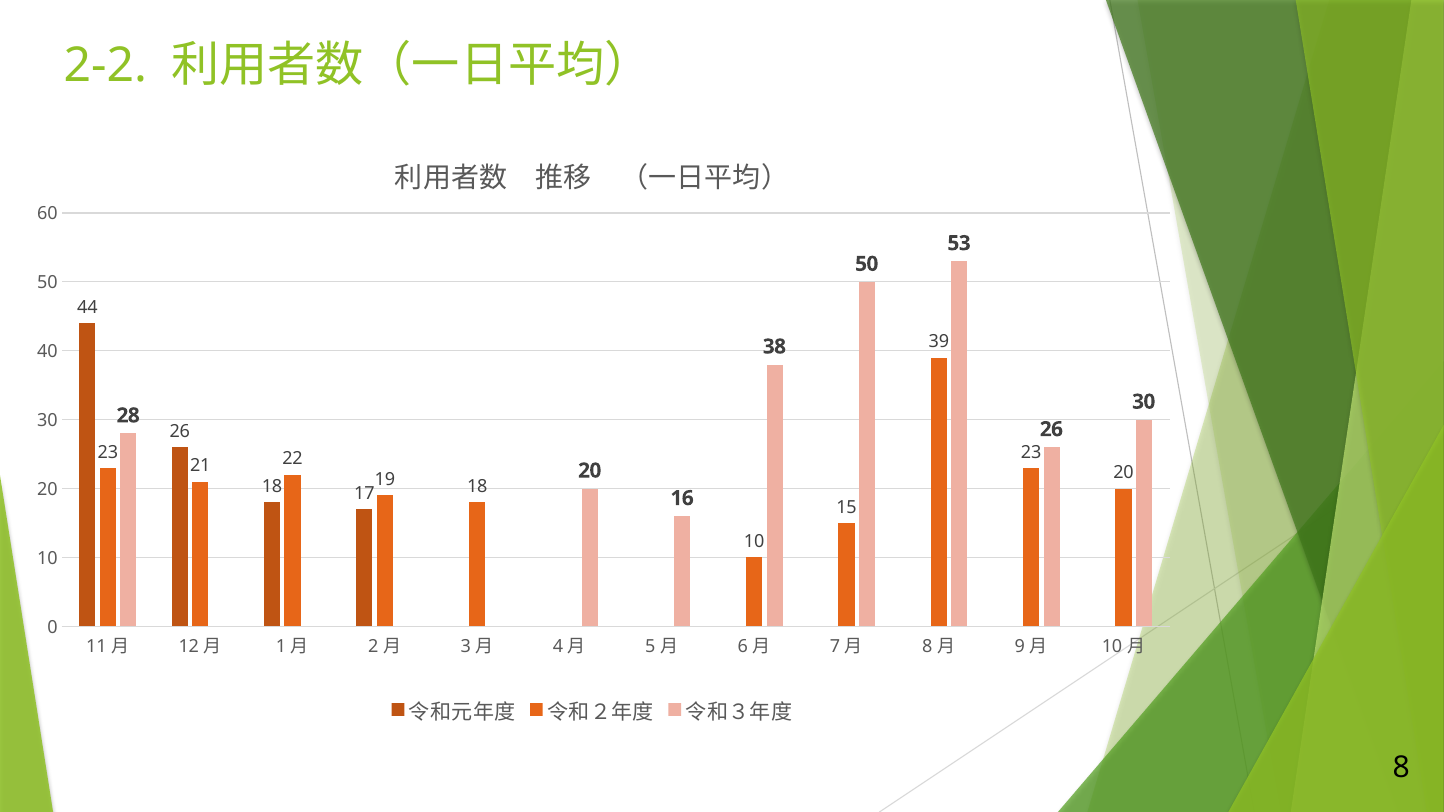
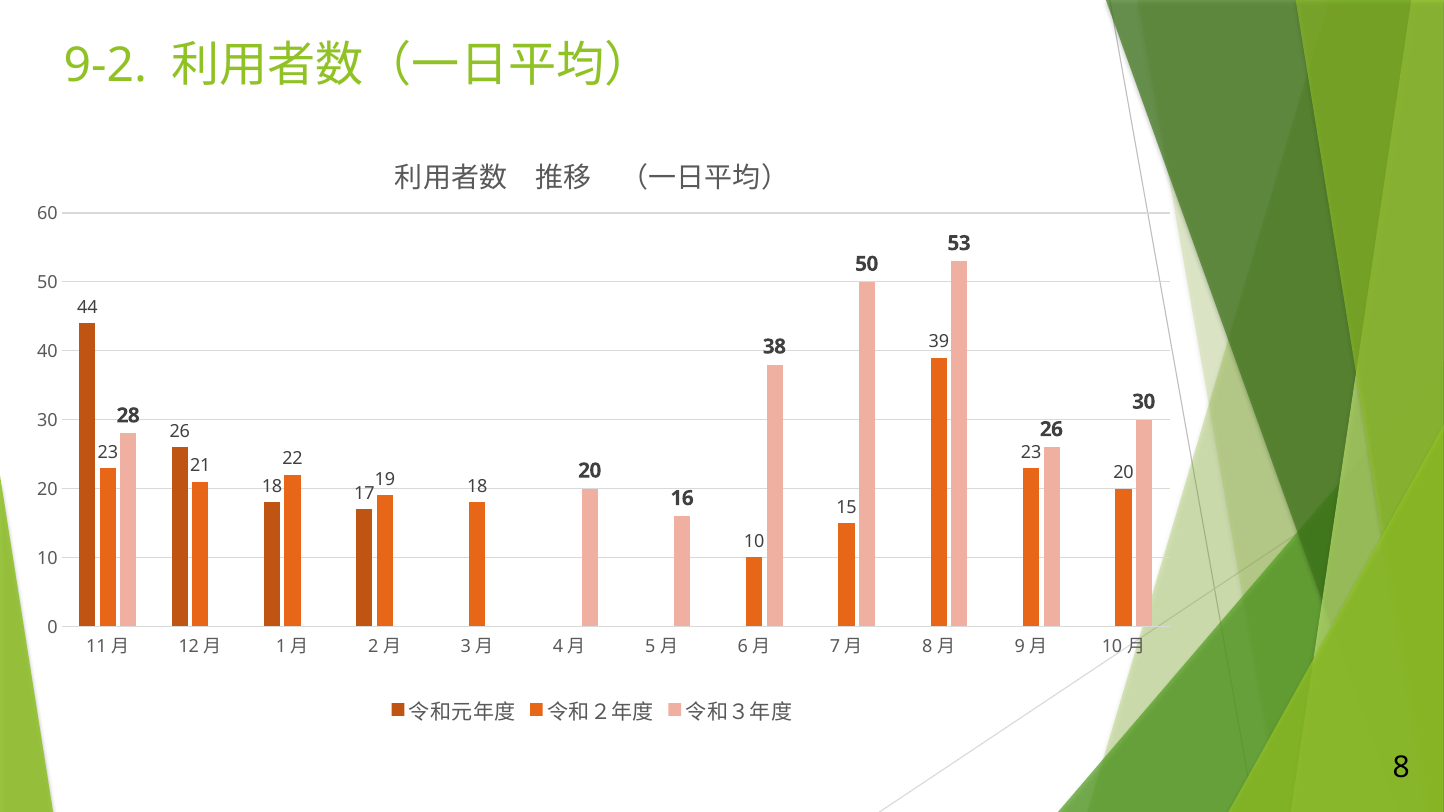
2-2: 2-2 -> 9-2 (105, 65)
